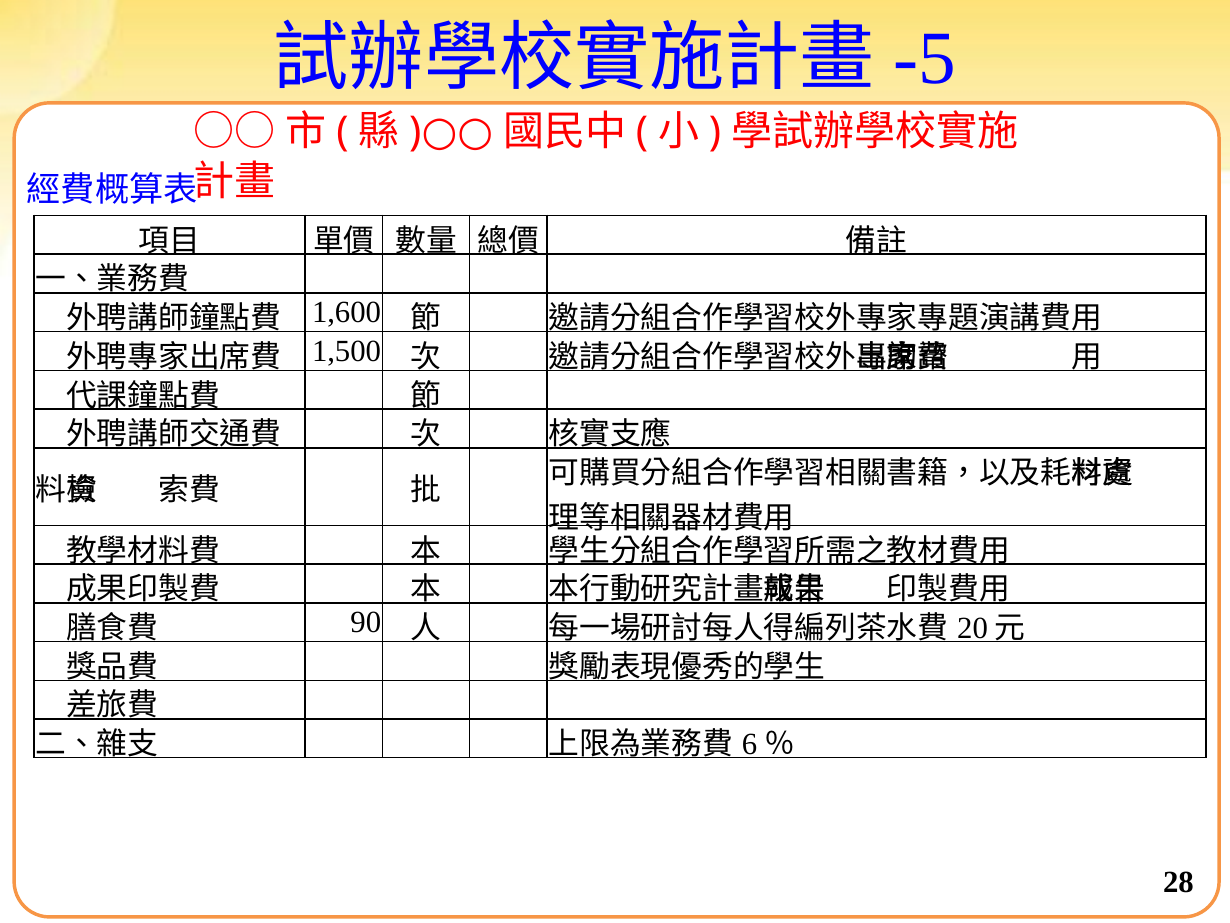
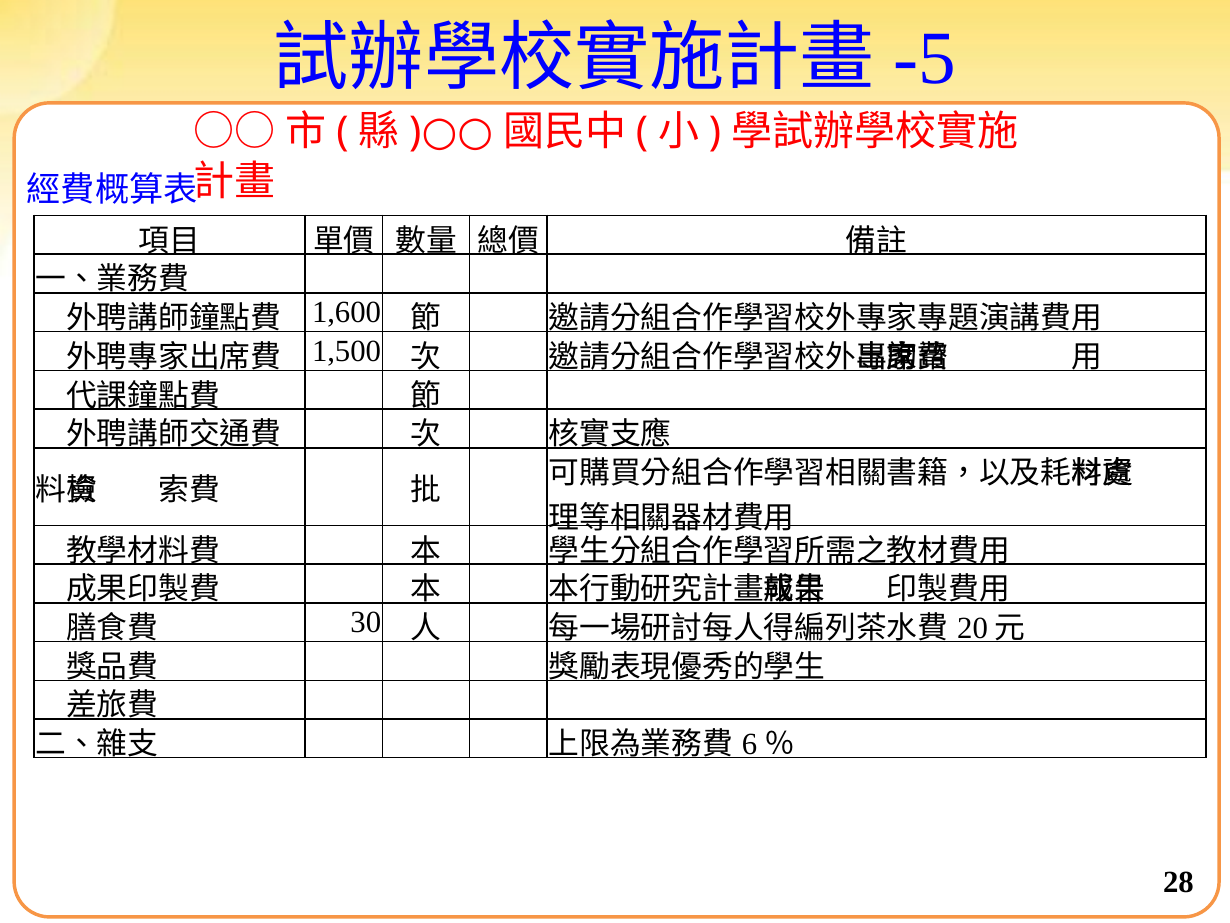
90: 90 -> 30 (366, 622)
